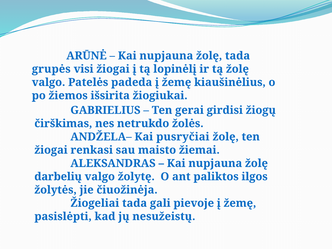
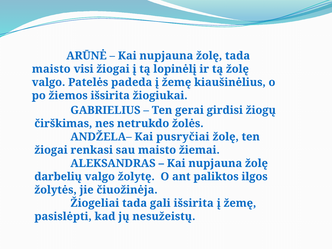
grupės: grupės -> maisto (51, 69)
gali pievoje: pievoje -> išsirita (194, 203)
